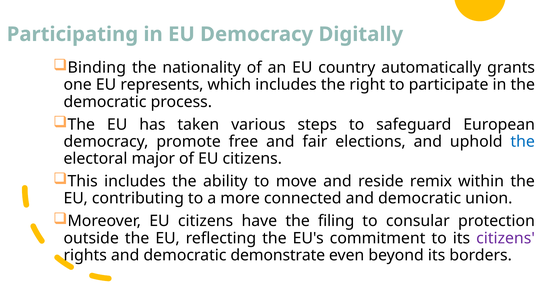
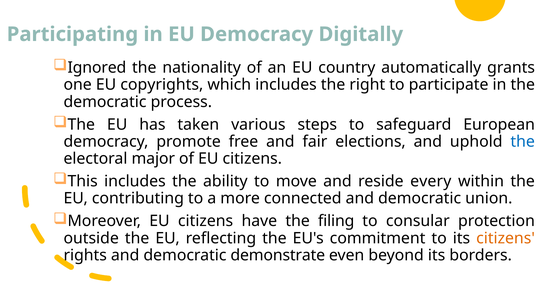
Binding: Binding -> Ignored (97, 68)
represents: represents -> copyrights (162, 85)
remix: remix -> every (431, 182)
citizens colour: purple -> orange (506, 238)
